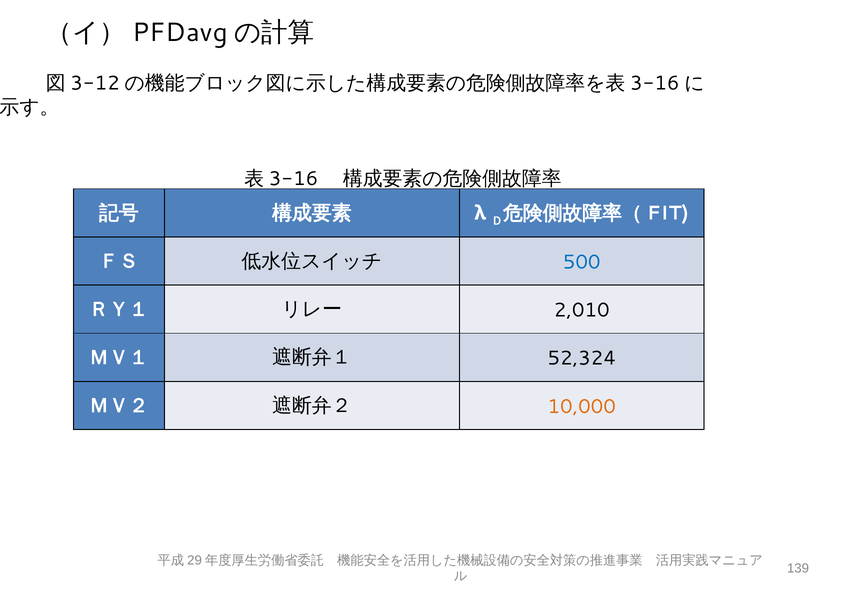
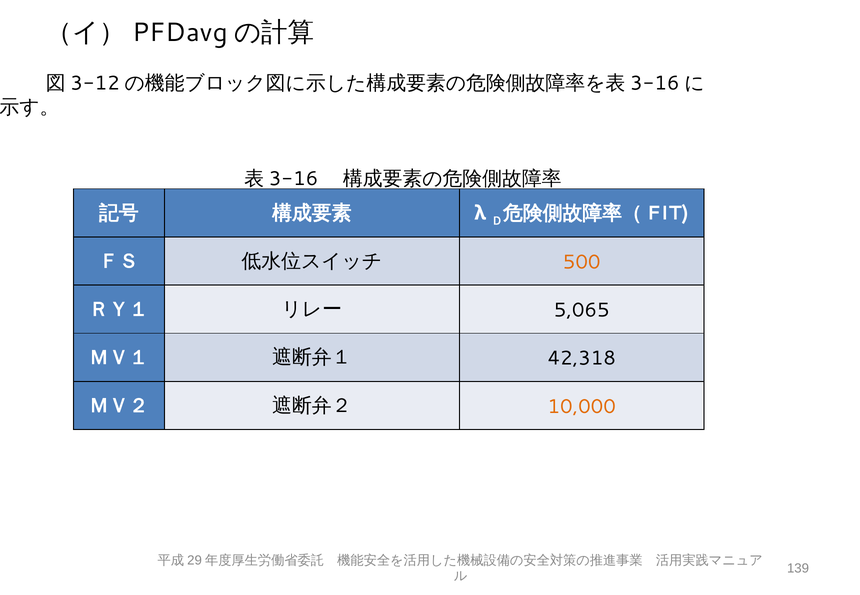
500 colour: blue -> orange (582, 262)
2,010: 2,010 -> 5,065 (582, 310)
52,324: 52,324 -> 42,318 (582, 359)
